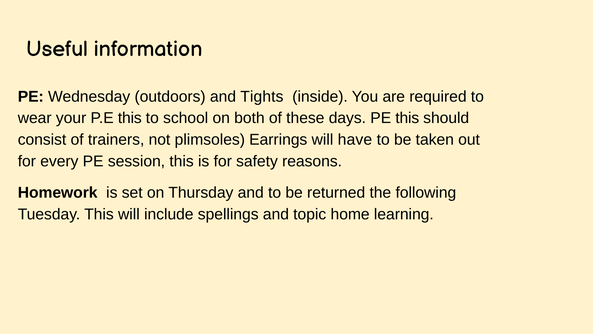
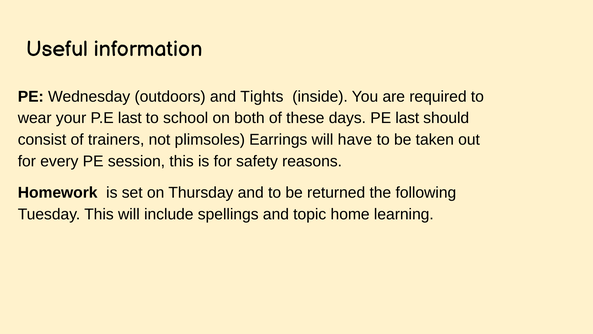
P.E this: this -> last (130, 118)
PE this: this -> last (407, 118)
